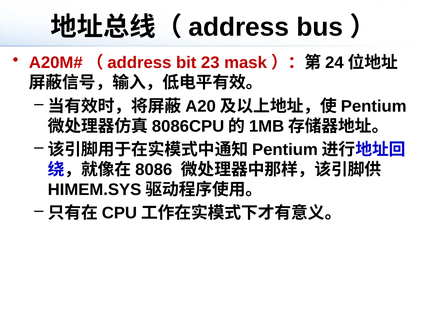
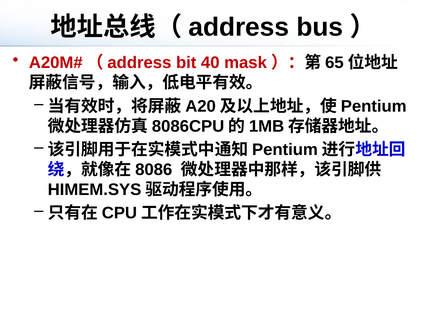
23: 23 -> 40 (210, 63)
24: 24 -> 65 (334, 63)
